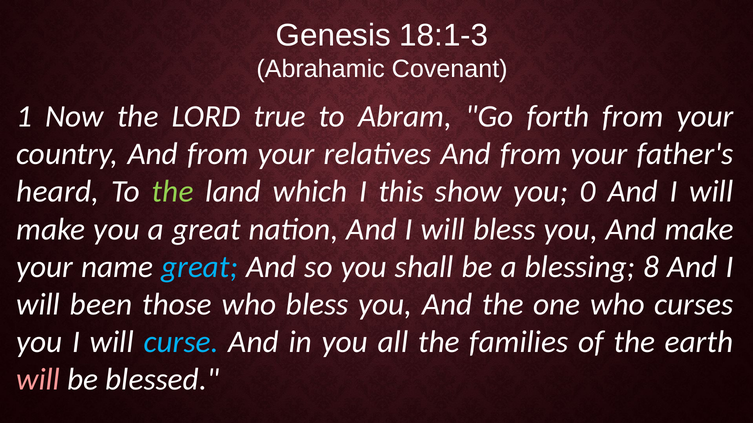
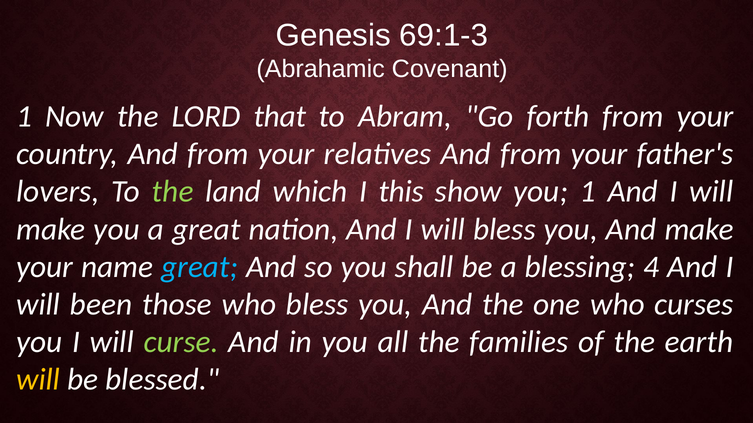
18:1-3: 18:1-3 -> 69:1-3 (444, 36)
true: true -> that (280, 117)
heard: heard -> lovers (58, 192)
you 0: 0 -> 1 (588, 192)
8: 8 -> 4 (651, 267)
curse colour: light blue -> light green (181, 342)
will colour: pink -> yellow (38, 380)
